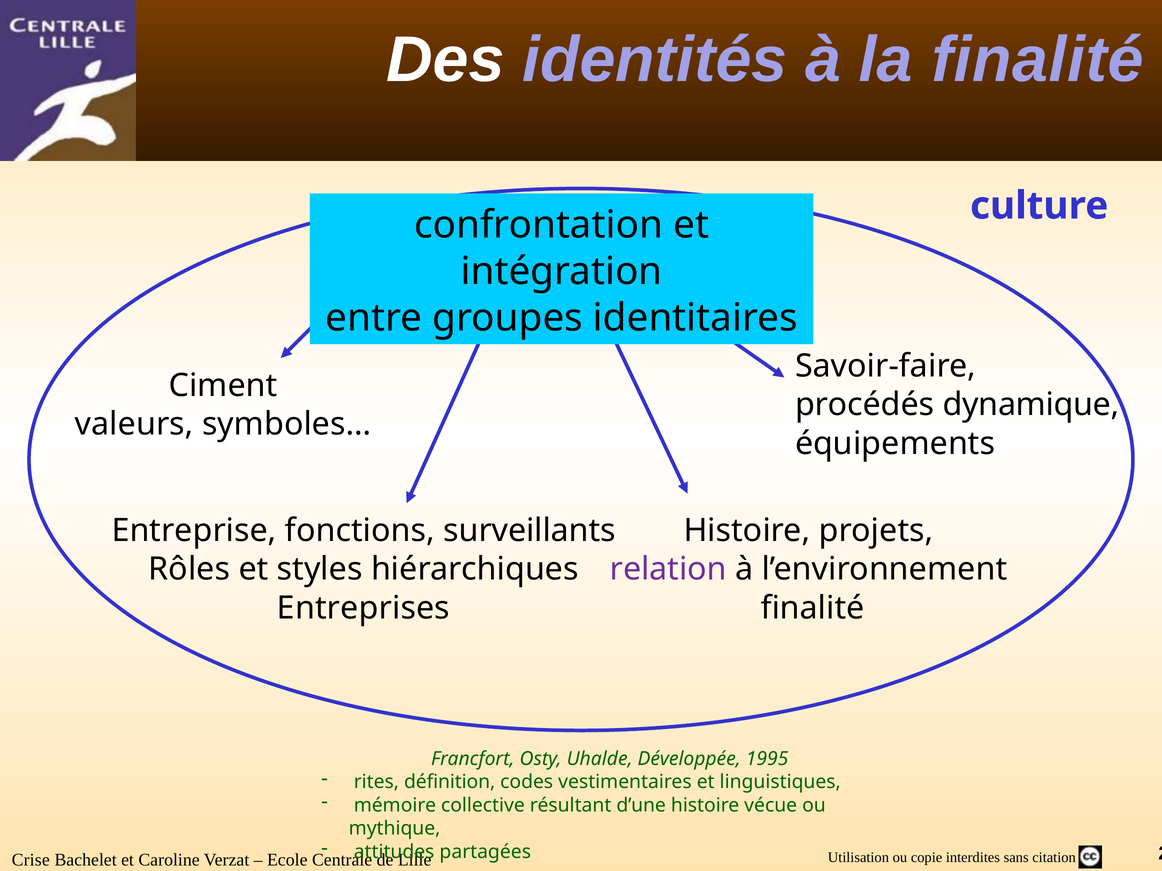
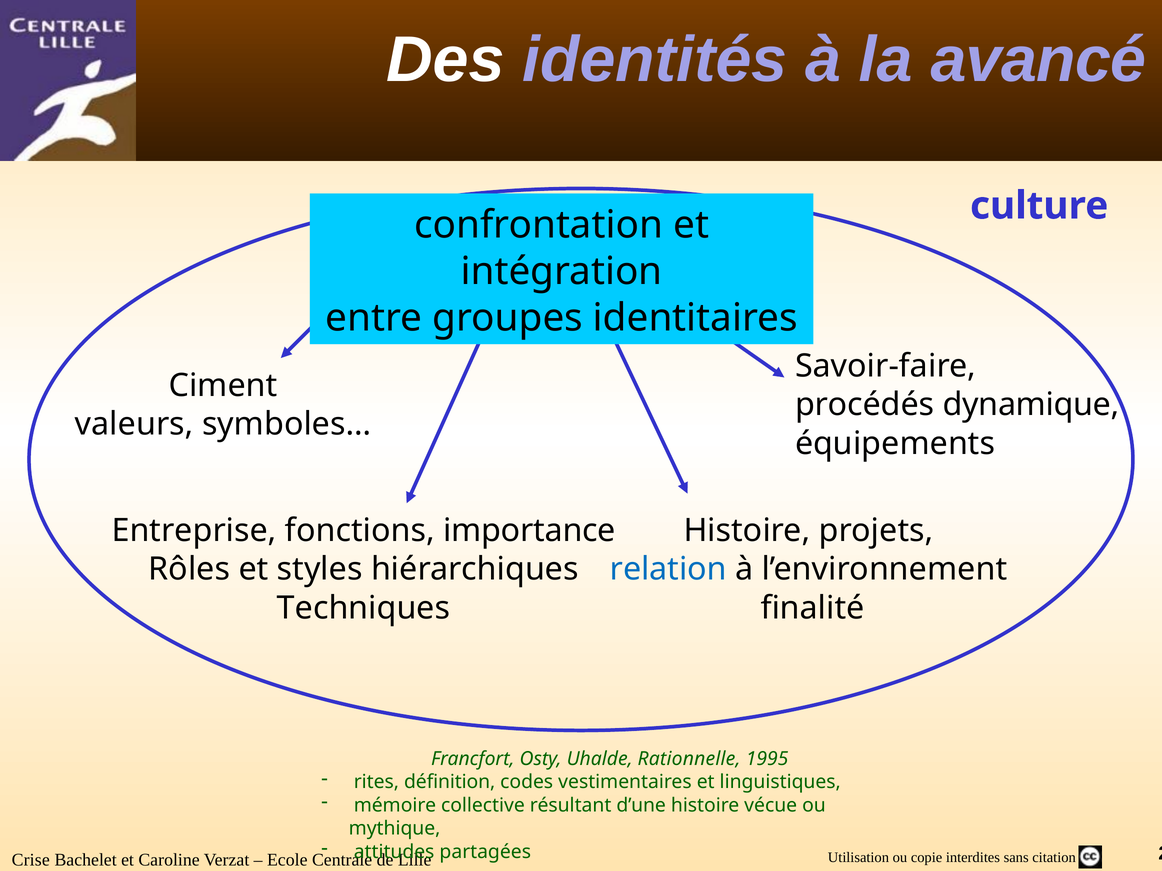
la finalité: finalité -> avancé (1038, 60)
surveillants: surveillants -> importance (530, 531)
relation colour: purple -> blue (668, 570)
Entreprises: Entreprises -> Techniques (364, 608)
Développée: Développée -> Rationnelle (689, 759)
